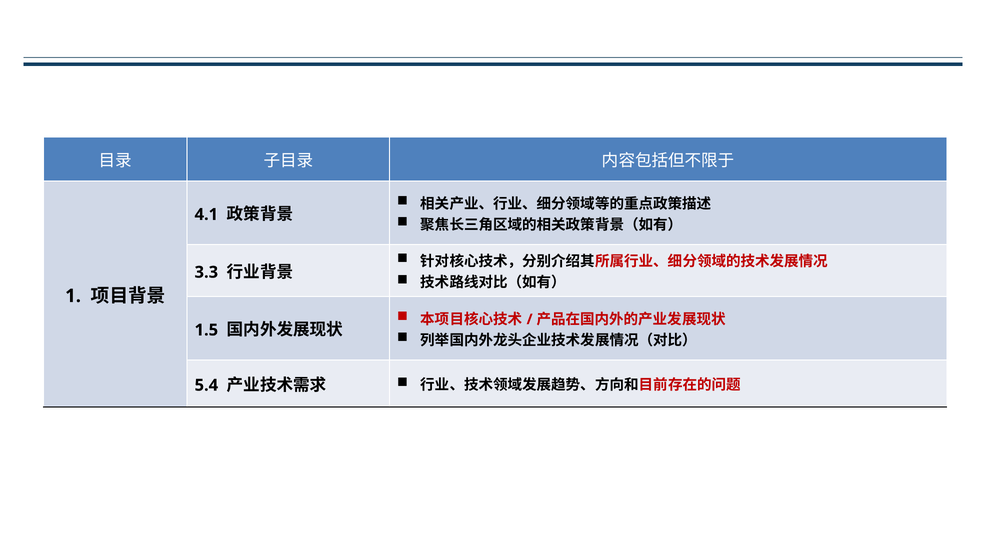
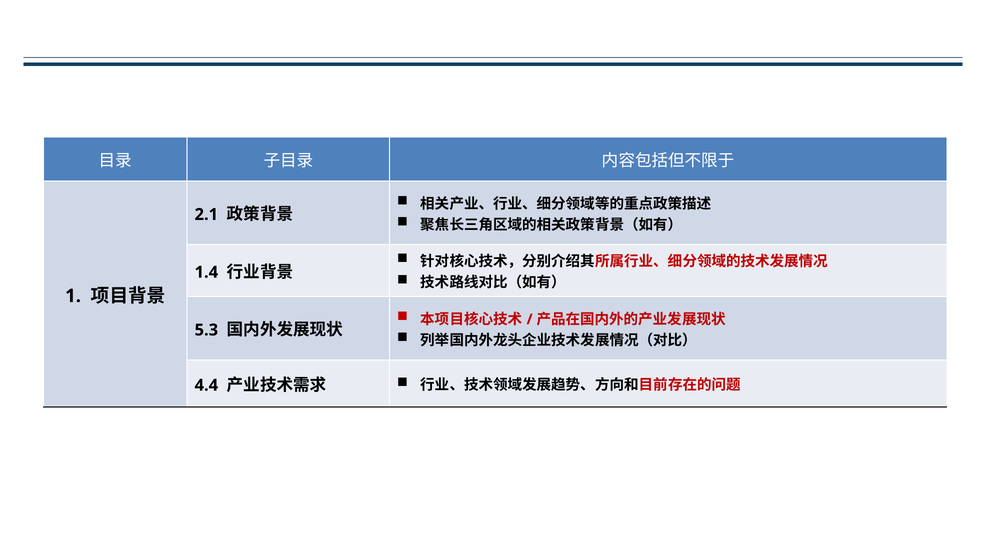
4.1: 4.1 -> 2.1 (206, 215)
3.3: 3.3 -> 1.4 (206, 272)
1.5: 1.5 -> 5.3 (206, 330)
5.4: 5.4 -> 4.4 (206, 385)
